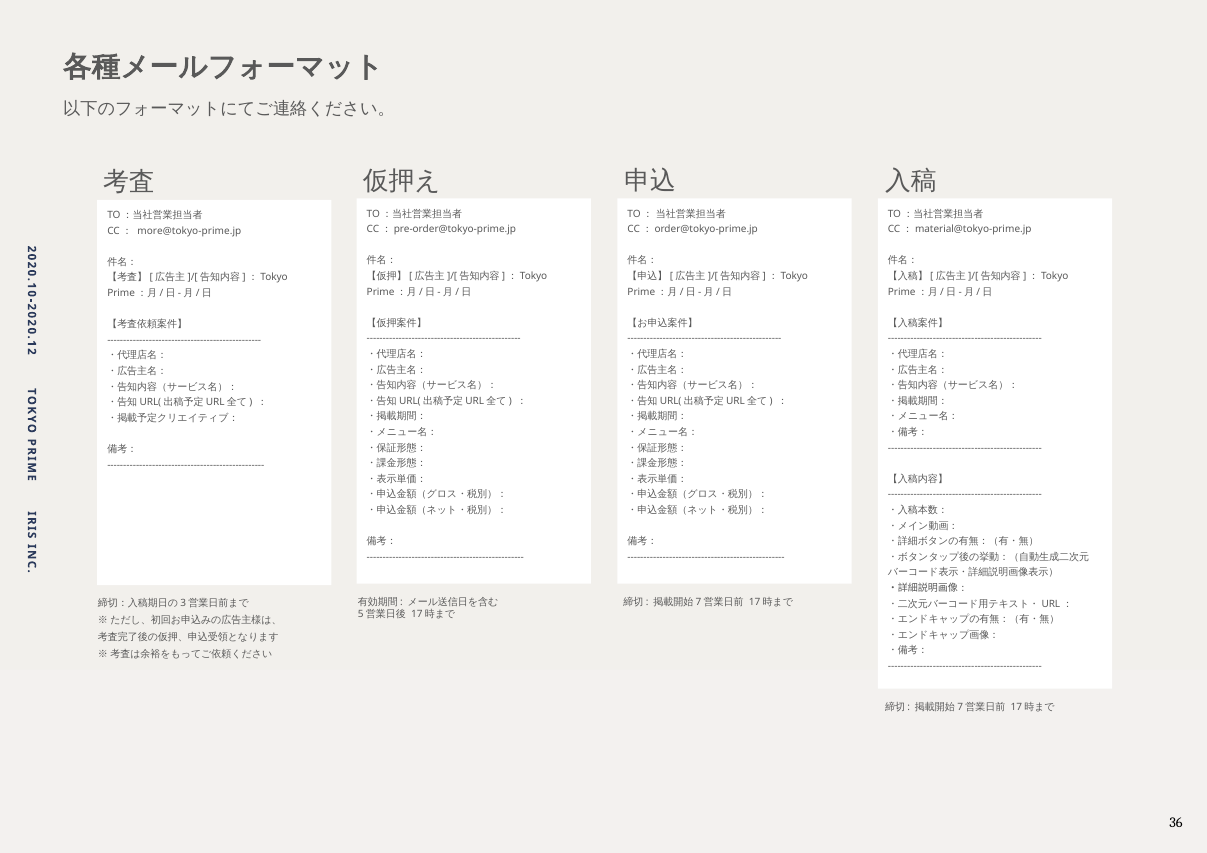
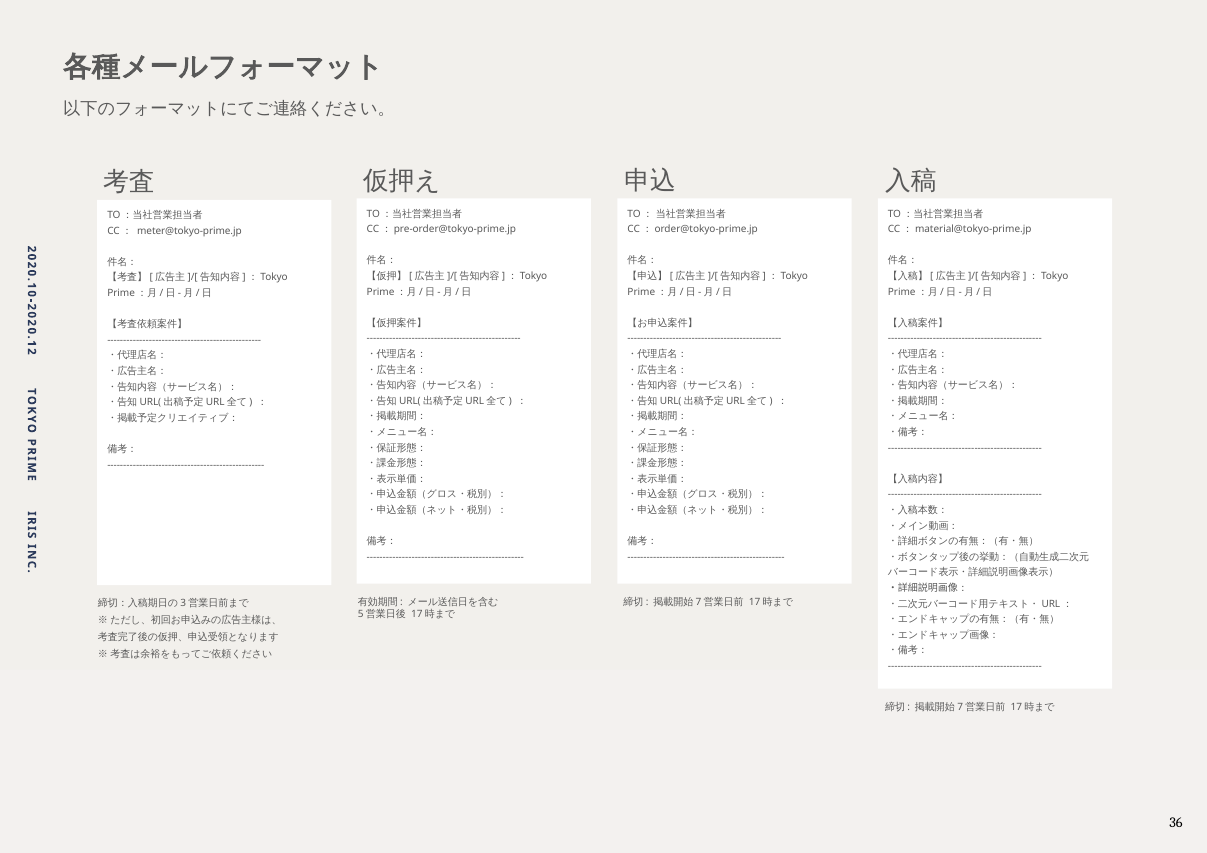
more@tokyo-prime.jp: more@tokyo-prime.jp -> meter@tokyo-prime.jp (189, 231)
